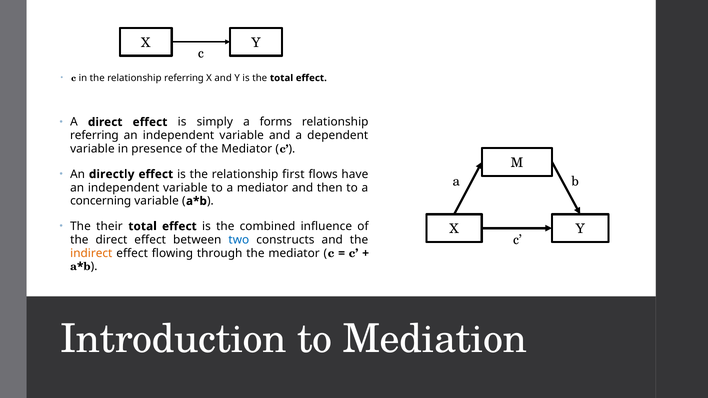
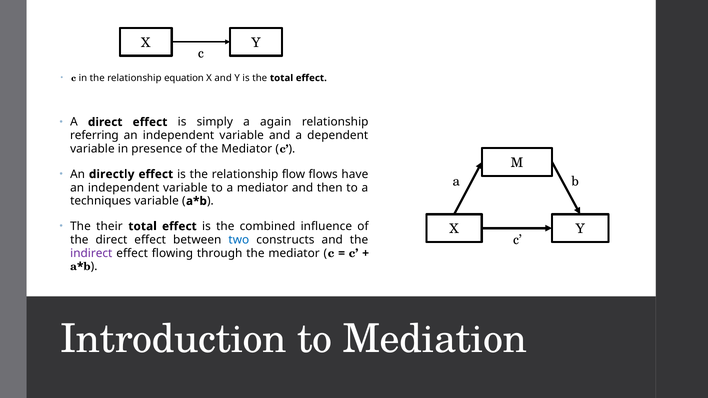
the relationship referring: referring -> equation (184, 78)
forms: forms -> again (276, 122)
first: first -> flow (293, 174)
concerning: concerning -> techniques (101, 201)
indirect colour: orange -> purple (91, 253)
